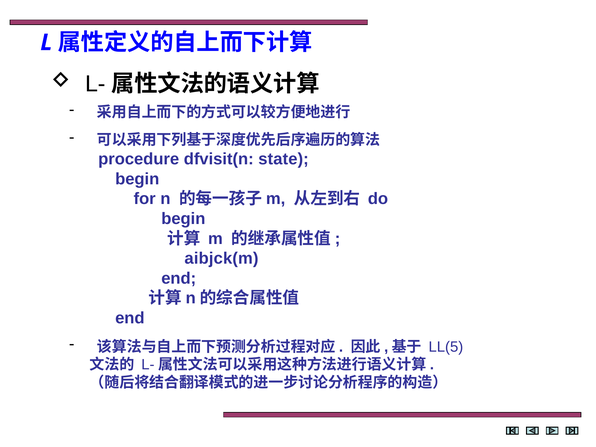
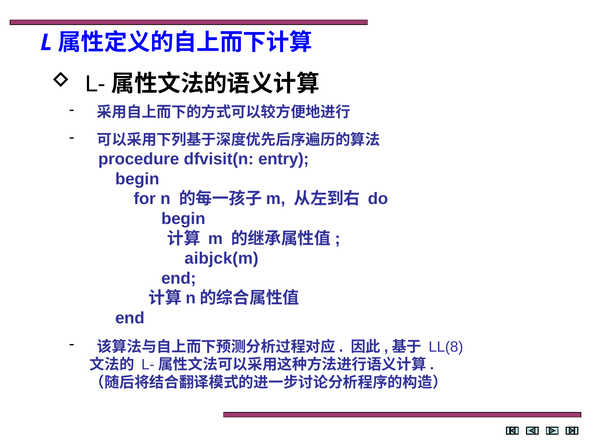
state: state -> entry (284, 159)
LL(5: LL(5 -> LL(8 (446, 347)
